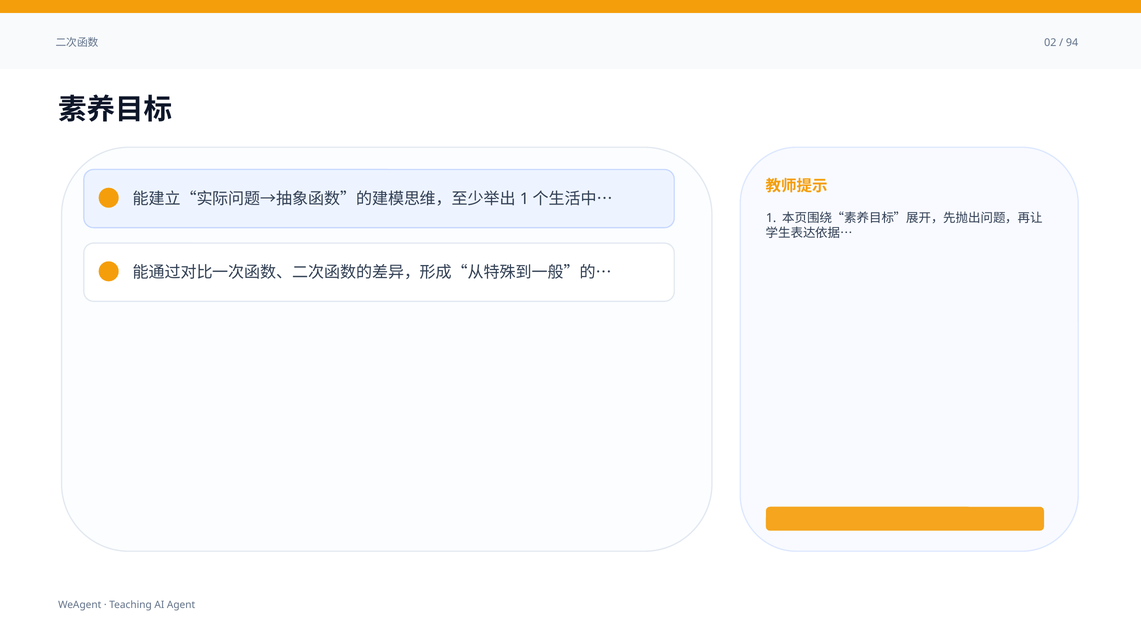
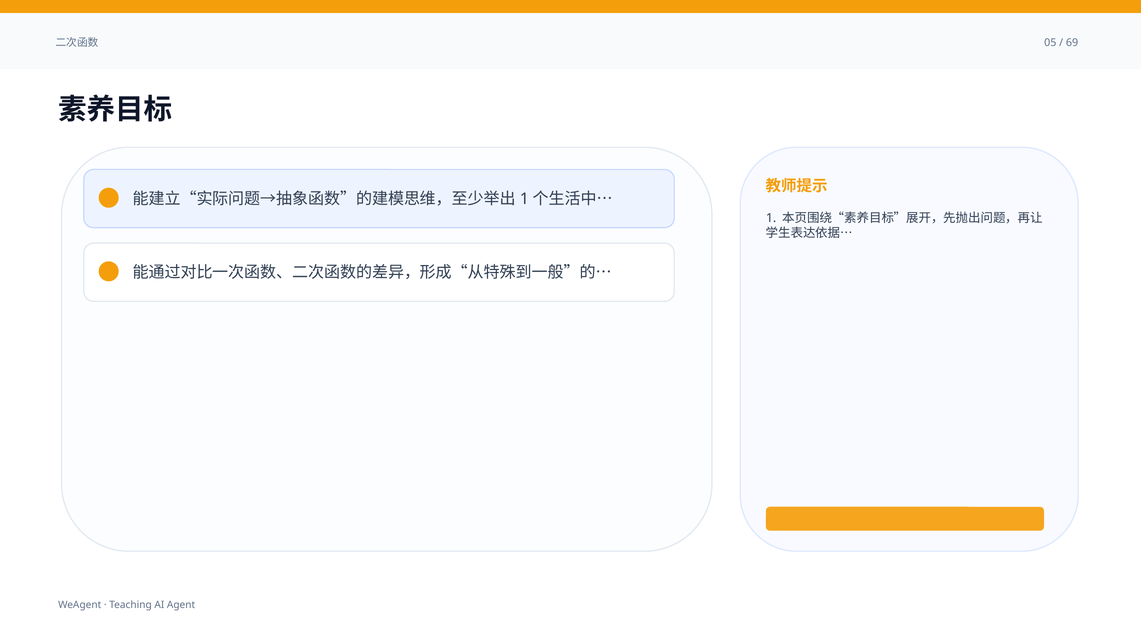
02: 02 -> 05 (1050, 43)
94: 94 -> 69 (1072, 43)
